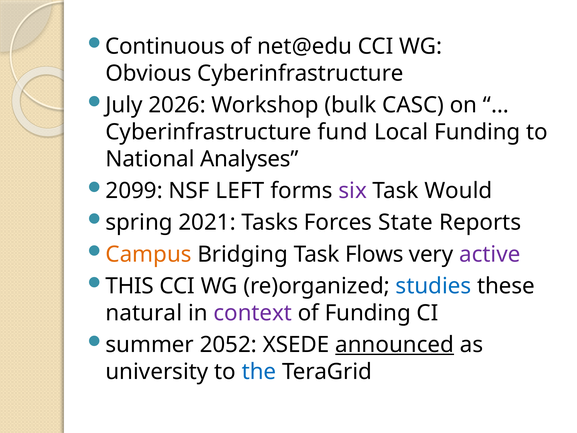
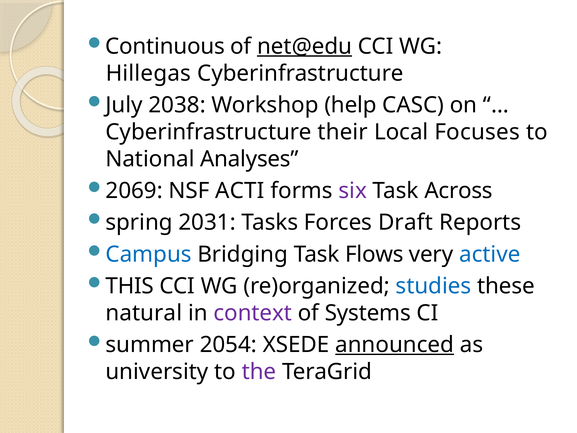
net@edu underline: none -> present (305, 46)
Obvious: Obvious -> Hillegas (148, 73)
2026: 2026 -> 2038 (177, 105)
bulk: bulk -> help (350, 105)
fund: fund -> their (343, 132)
Local Funding: Funding -> Focuses (477, 132)
2099: 2099 -> 2069 (134, 191)
LEFT: LEFT -> ACTI (240, 191)
Would: Would -> Across (459, 191)
2021: 2021 -> 2031 (207, 222)
State: State -> Draft (406, 222)
Campus colour: orange -> blue (149, 254)
active colour: purple -> blue (490, 254)
of Funding: Funding -> Systems (368, 313)
2052: 2052 -> 2054 (228, 345)
the colour: blue -> purple (259, 372)
